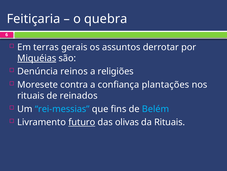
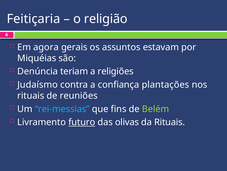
quebra: quebra -> religião (106, 19)
terras: terras -> agora (46, 47)
derrotar: derrotar -> estavam (161, 47)
Miquéias underline: present -> none (37, 58)
reinos: reinos -> teriam (74, 71)
Moresete: Moresete -> Judaísmo (38, 84)
reinados: reinados -> reuniões (79, 95)
Belém colour: light blue -> light green (156, 109)
